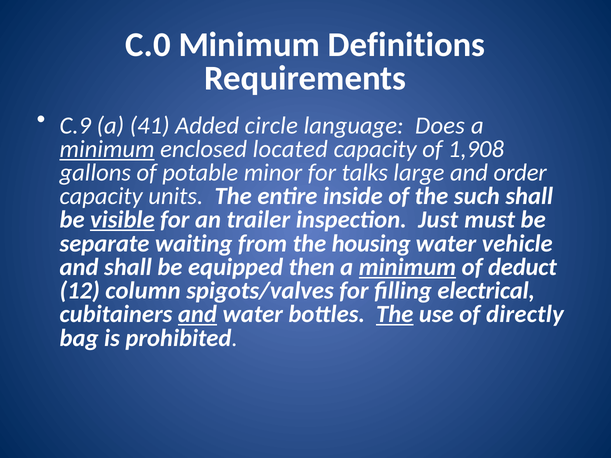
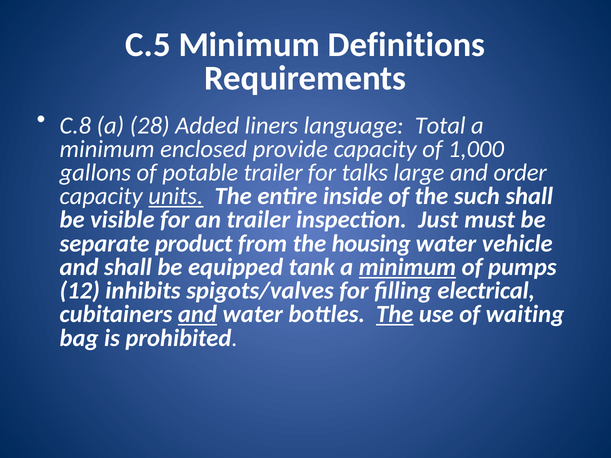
C.0: C.0 -> C.5 (148, 45)
C.9: C.9 -> C.8 (75, 125)
41: 41 -> 28 (150, 125)
circle: circle -> liners (271, 125)
Does: Does -> Total (440, 125)
minimum underline: present -> none (107, 149)
located: located -> provide (290, 149)
1,908: 1,908 -> 1,000 (476, 149)
potable minor: minor -> trailer (273, 173)
units underline: none -> present (176, 196)
visible underline: present -> none (122, 220)
waiting: waiting -> product (194, 244)
then: then -> tank (312, 267)
deduct: deduct -> pumps (522, 267)
column: column -> inhibits (143, 291)
directly: directly -> waiting (525, 314)
